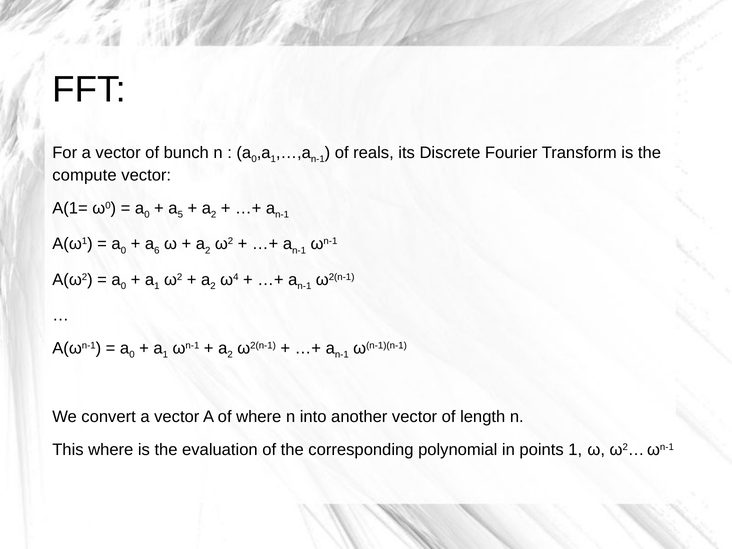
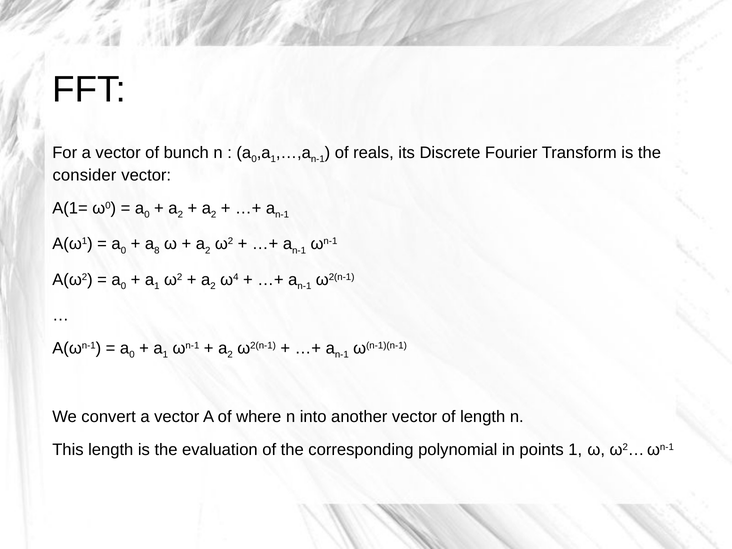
compute: compute -> consider (84, 175)
5: 5 -> 2 (180, 215)
6: 6 -> 8 (157, 250)
This where: where -> length (111, 450)
